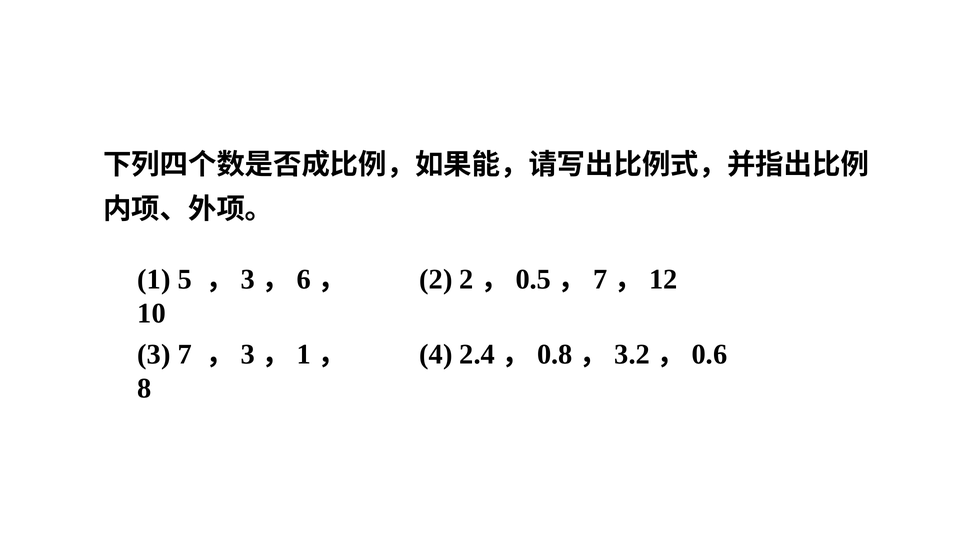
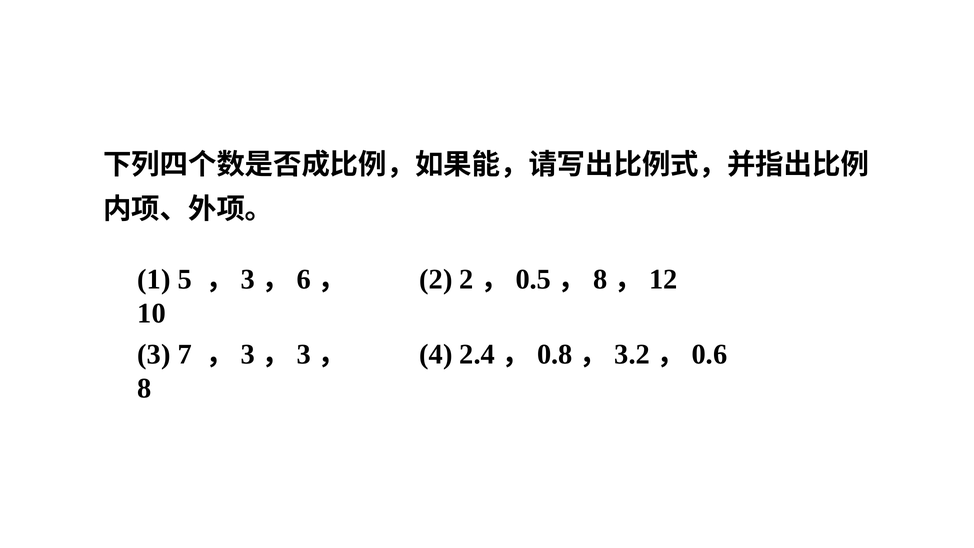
7: 7 -> 8 (600, 279)
1: 1 -> 3 (304, 354)
